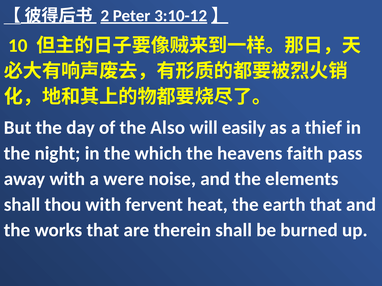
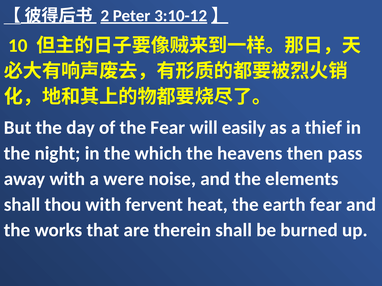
the Also: Also -> Fear (168, 128)
faith: faith -> then (305, 154)
earth that: that -> fear (326, 205)
